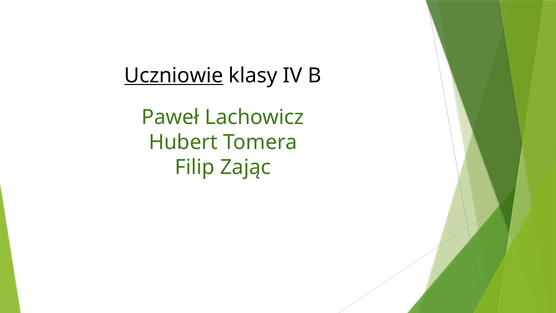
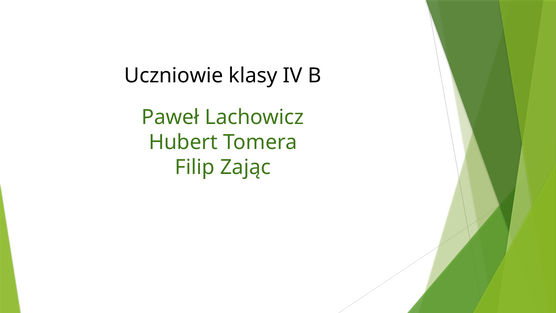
Uczniowie underline: present -> none (174, 75)
